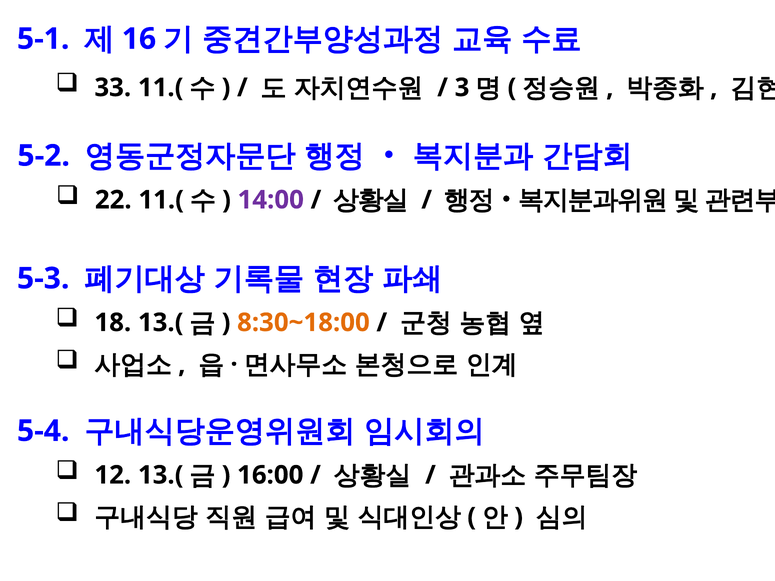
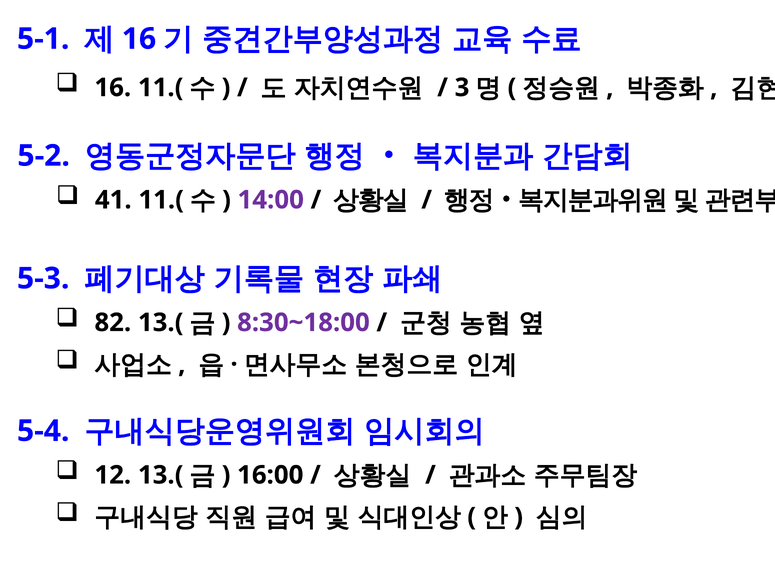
33: 33 -> 16 (113, 88)
22: 22 -> 41 (113, 200)
18: 18 -> 82 (113, 323)
8:30~18:00 colour: orange -> purple (303, 323)
